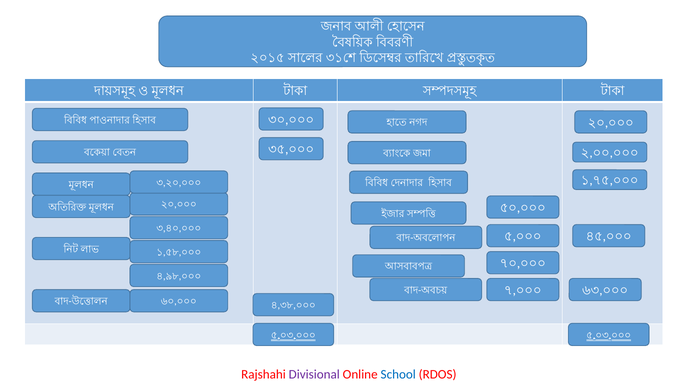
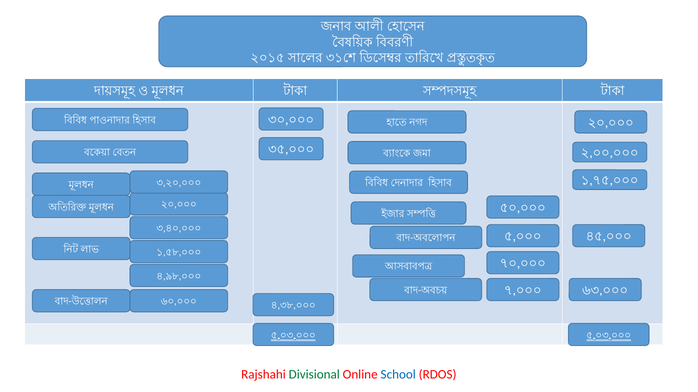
Divisional colour: purple -> green (314, 375)
